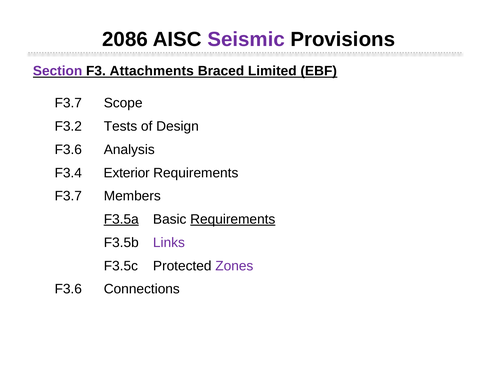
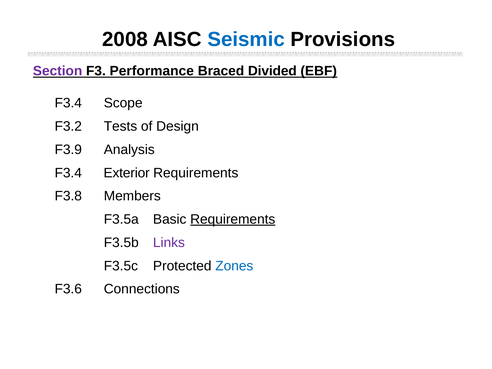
2086: 2086 -> 2008 (125, 39)
Seismic colour: purple -> blue (246, 39)
Attachments: Attachments -> Performance (152, 71)
Limited: Limited -> Divided (272, 71)
F3.7: F3.7 -> F3.4 (68, 103)
F3.6: F3.6 -> F3.9 (68, 150)
F3.7: F3.7 -> F3.8 (68, 196)
F3.5a underline: present -> none (121, 219)
Zones colour: purple -> blue (234, 266)
